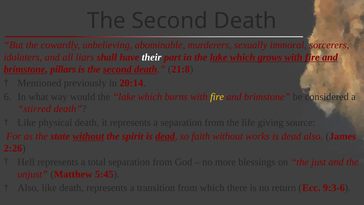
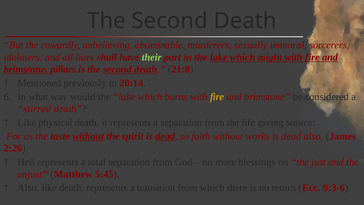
their colour: white -> light green (152, 57)
grows: grows -> might (270, 57)
state: state -> taste (60, 136)
